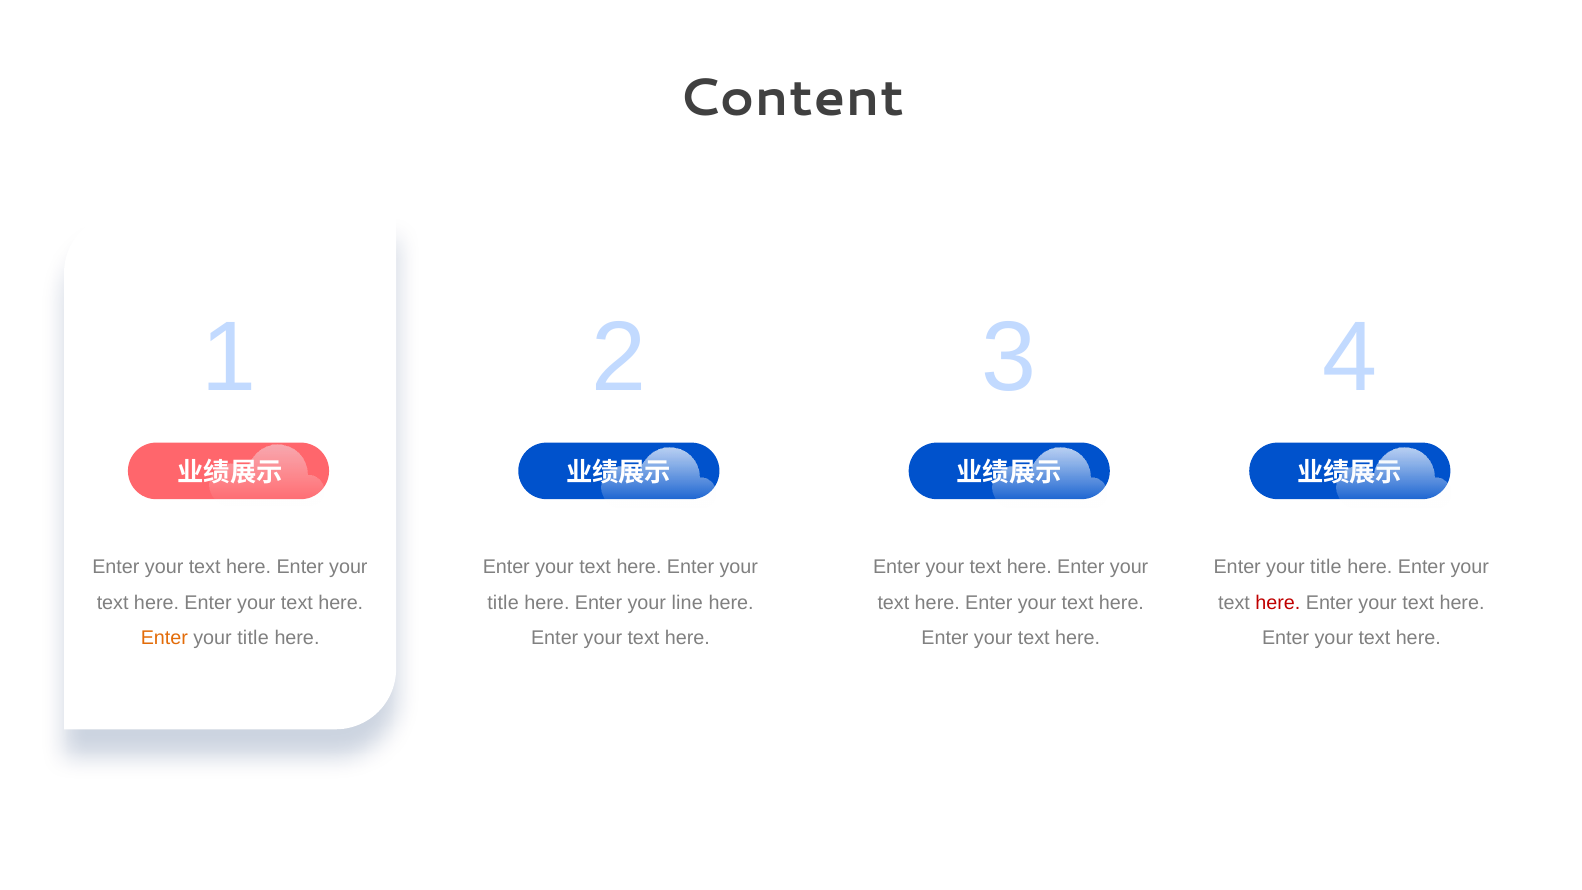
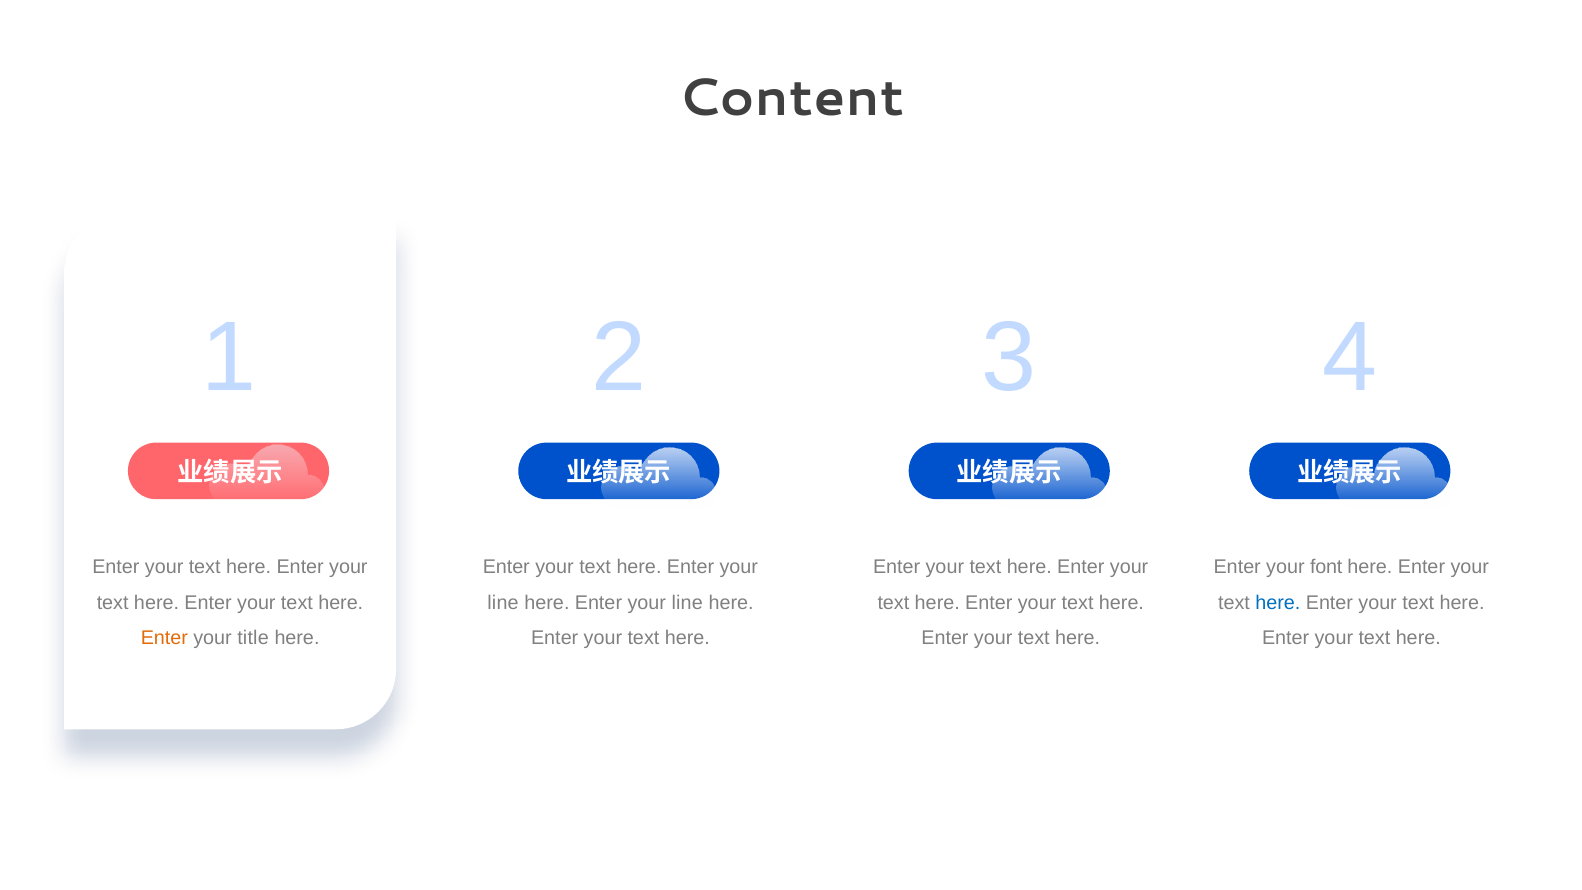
title: title -> font (1326, 567)
title: title -> line (503, 603)
here colour: red -> blue (1278, 603)
